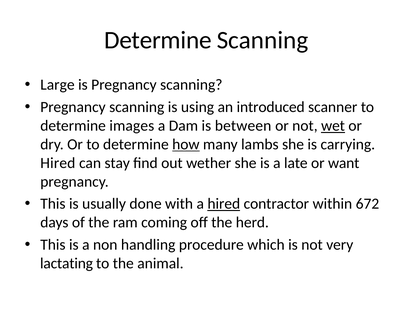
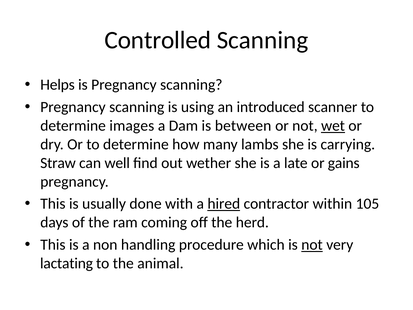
Determine: Determine -> Controlled (158, 40)
Large: Large -> Helps (58, 85)
how underline: present -> none (186, 144)
Hired: Hired -> Straw (58, 163)
stay: stay -> well (117, 163)
want: want -> gains (344, 163)
672: 672 -> 105 (367, 204)
not underline: none -> present (312, 245)
